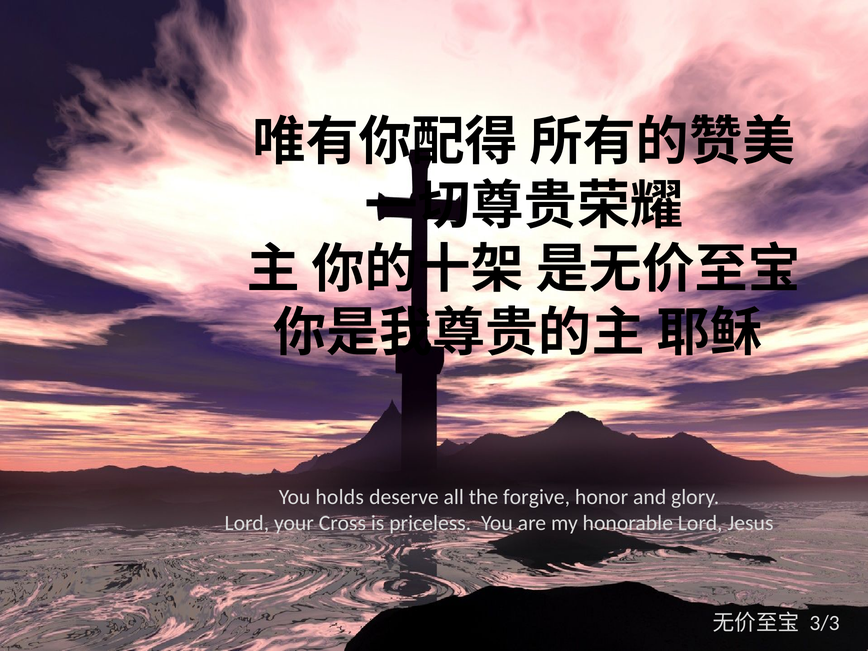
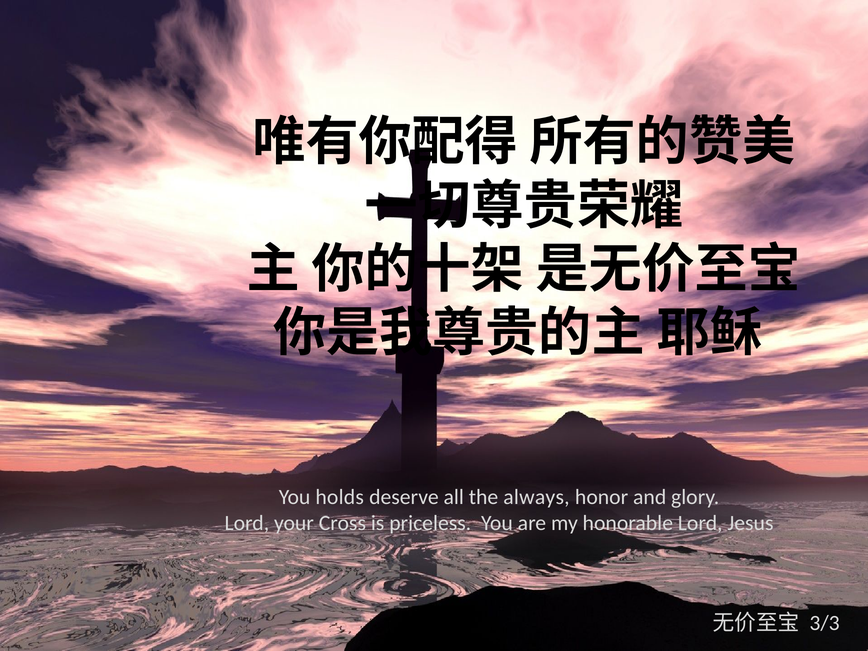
forgive: forgive -> always (536, 497)
